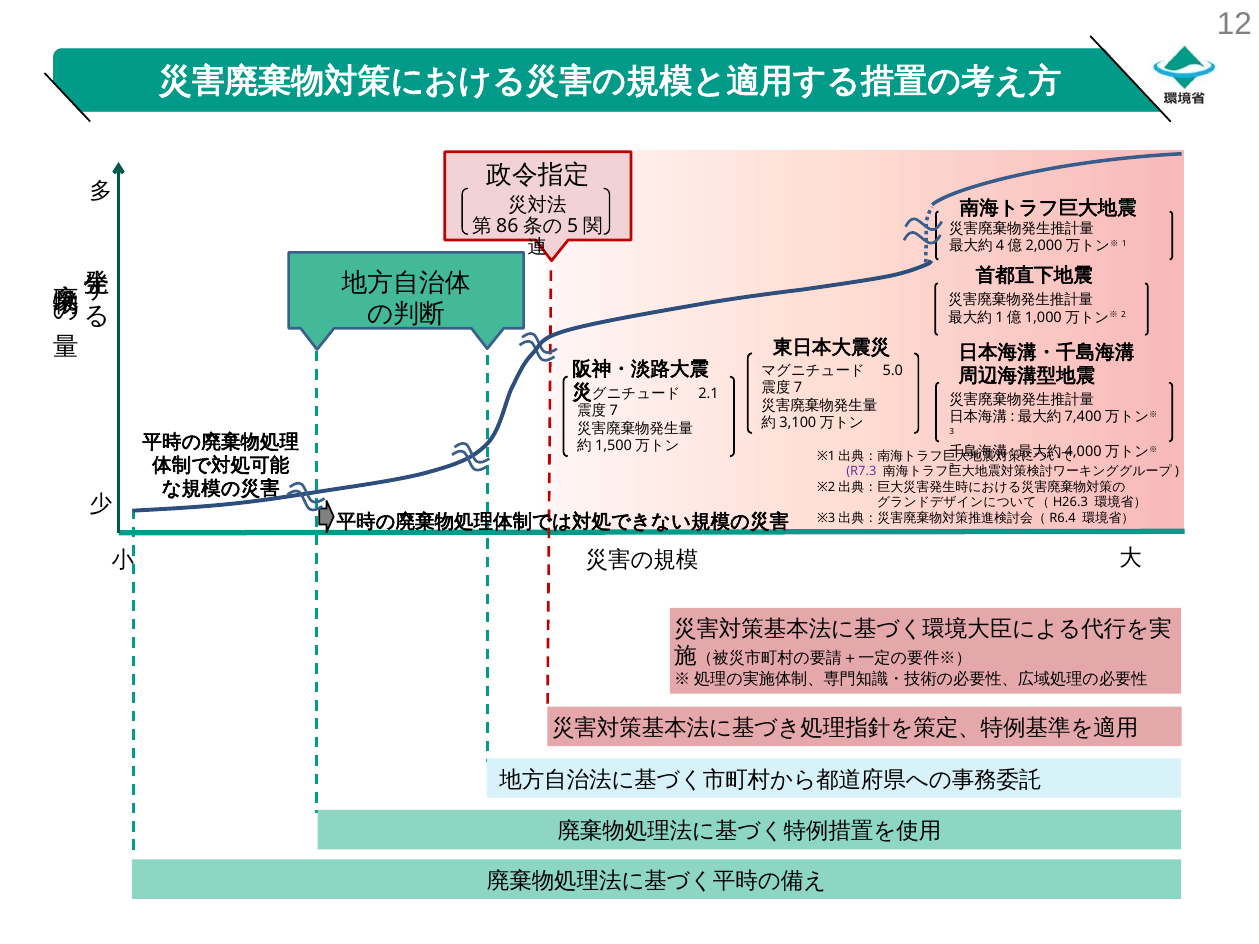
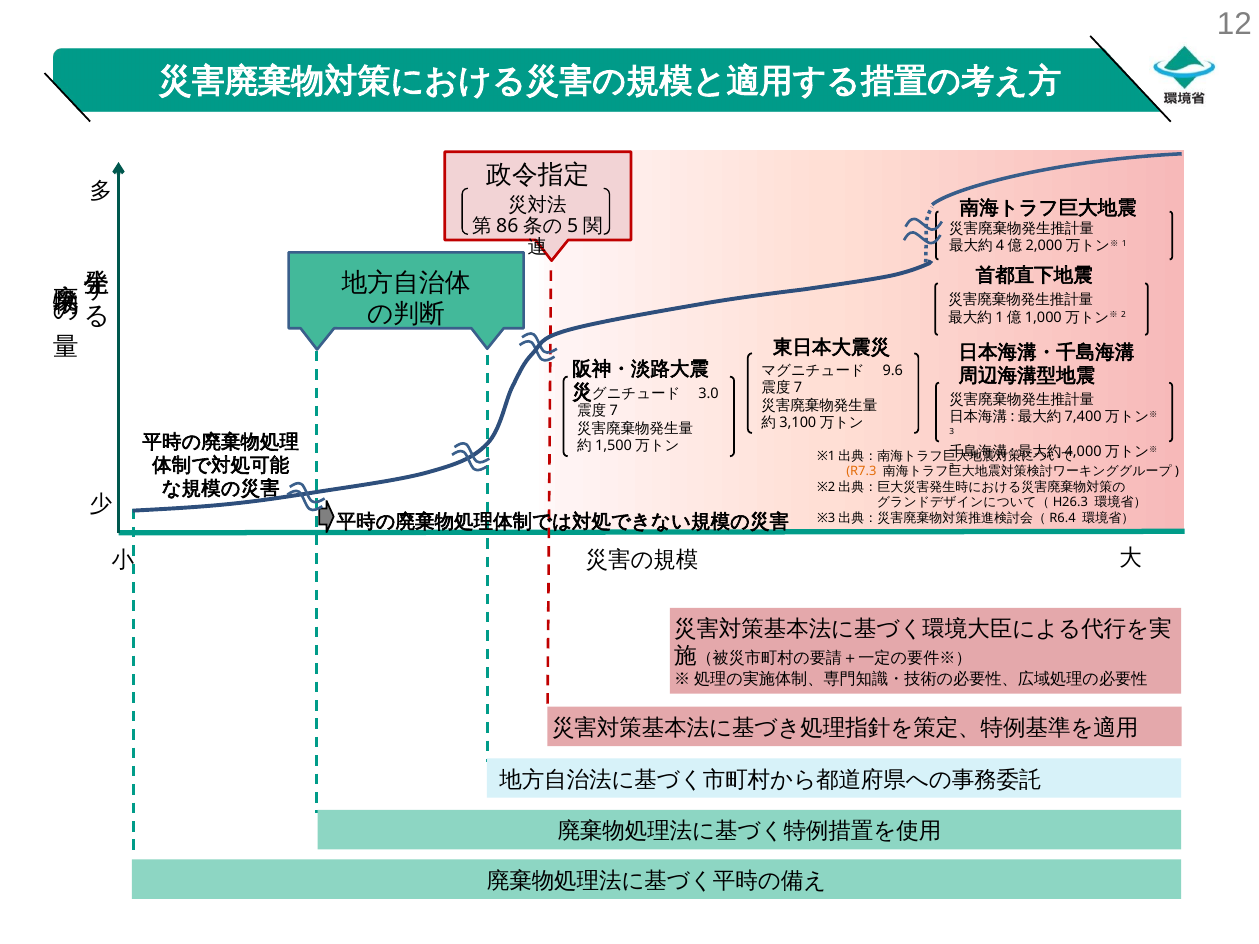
5.0: 5.0 -> 9.6 (893, 371)
2.1: 2.1 -> 3.0 (709, 394)
R7.3 colour: purple -> orange (861, 472)
